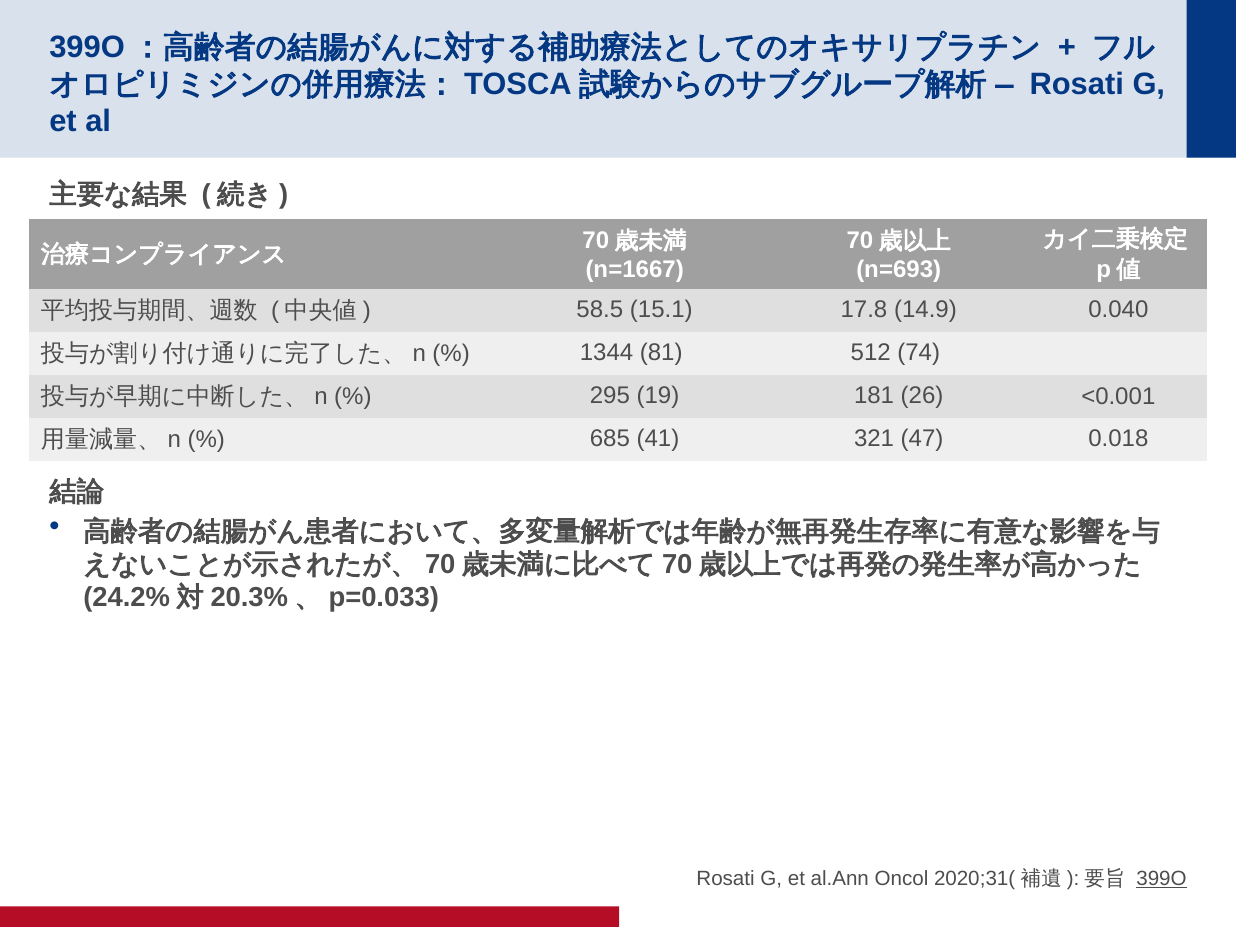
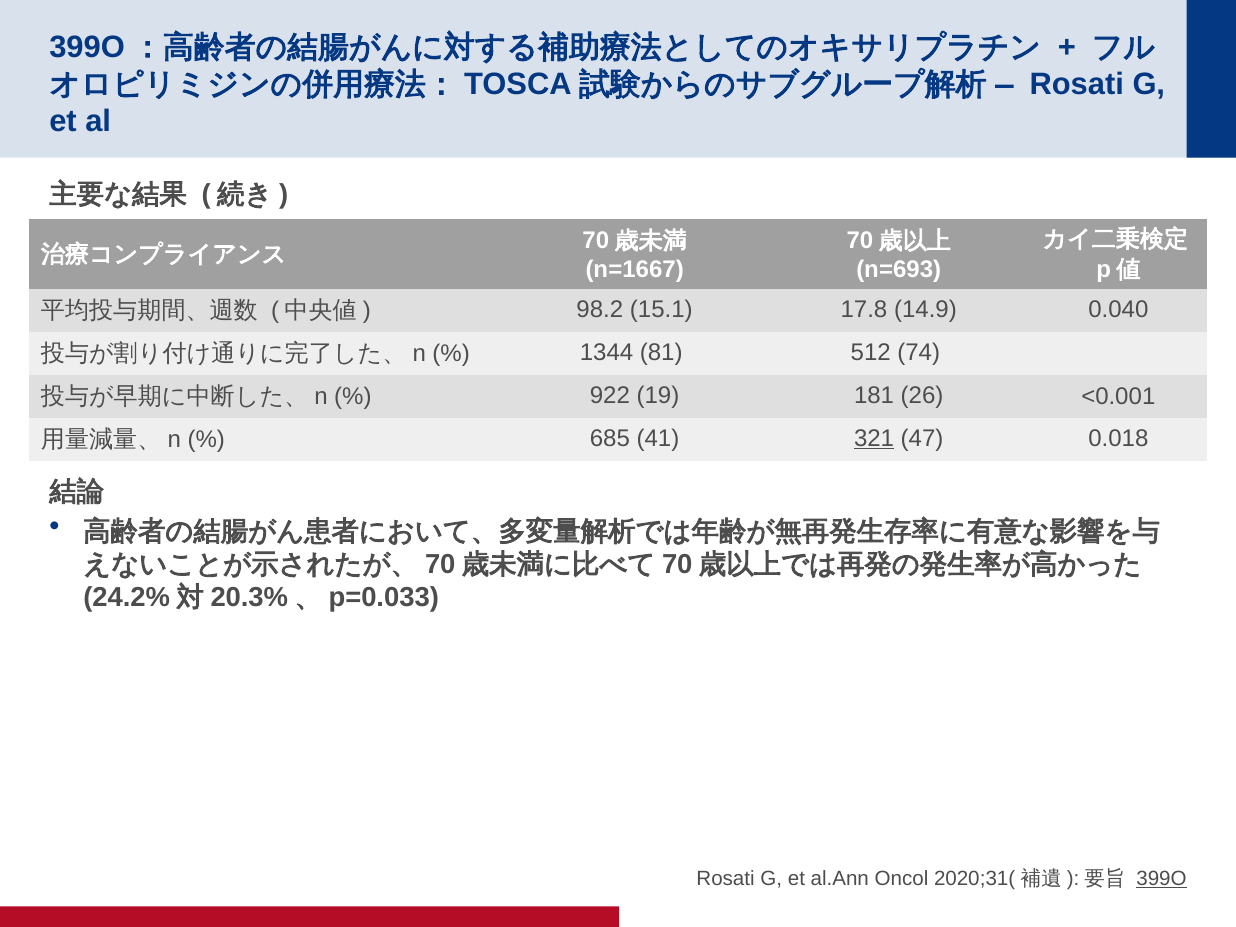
58.5: 58.5 -> 98.2 (600, 309)
295: 295 -> 922 (610, 395)
321 underline: none -> present (874, 438)
